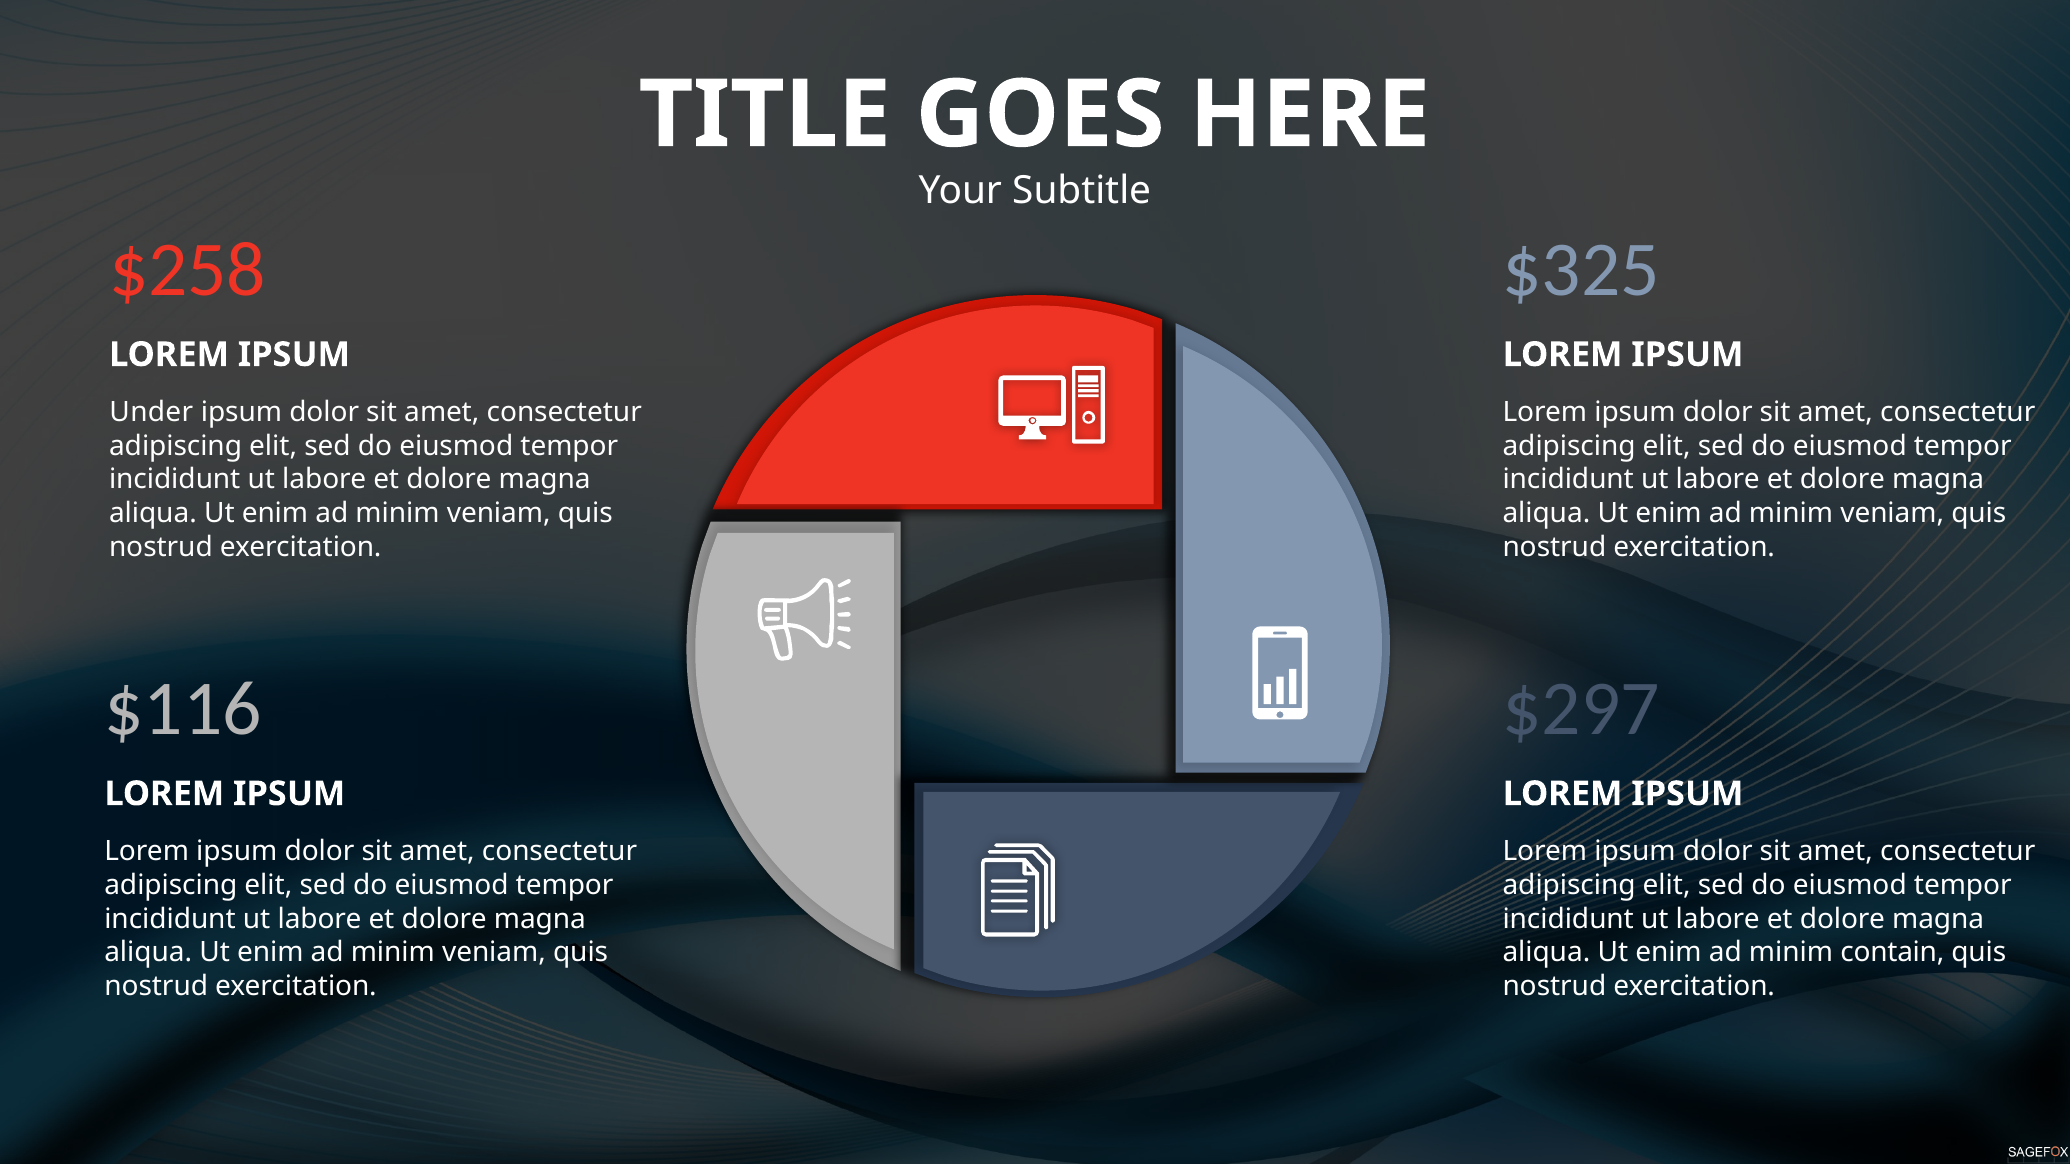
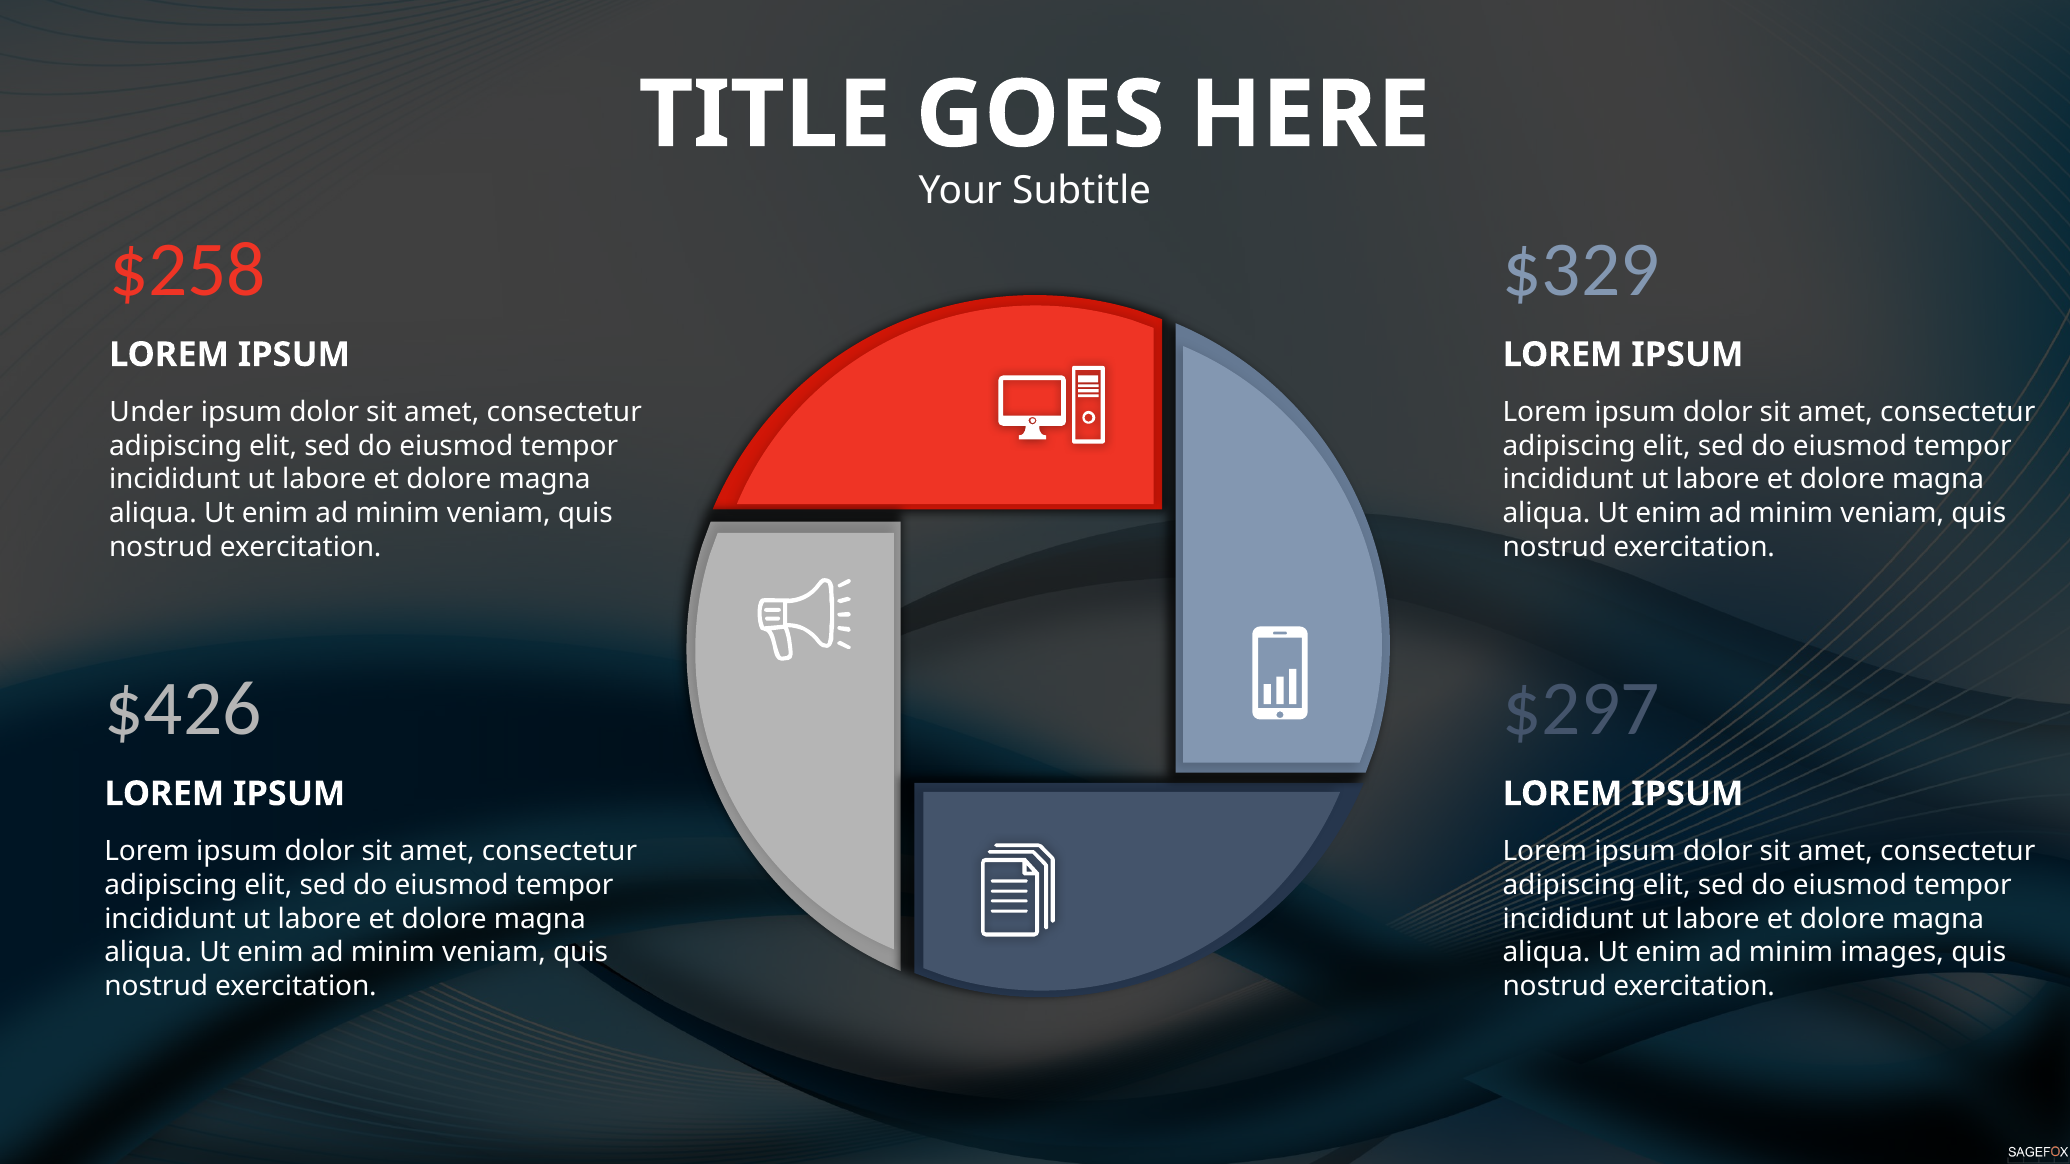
$325: $325 -> $329 (1581, 270)
$116: $116 -> $426 (183, 709)
contain: contain -> images (1892, 953)
